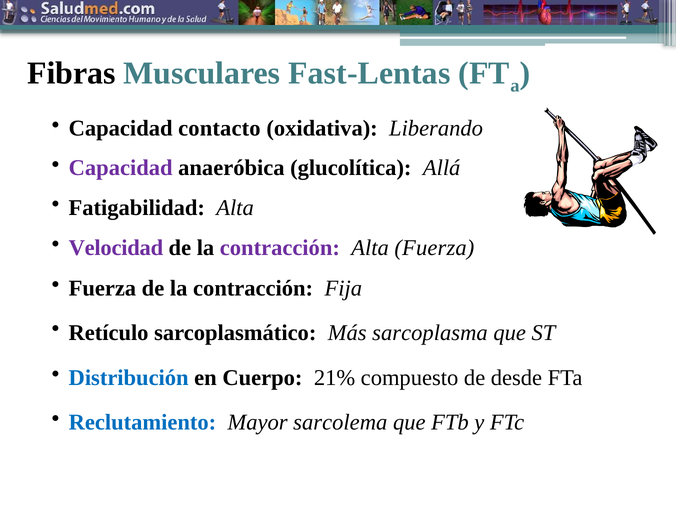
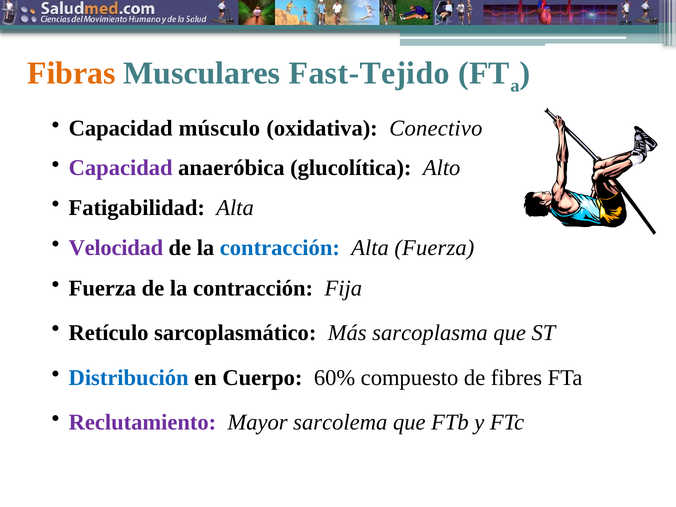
Fibras colour: black -> orange (71, 73)
Fast-Lentas: Fast-Lentas -> Fast-Tejido (369, 73)
contacto: contacto -> músculo (219, 128)
Liberando: Liberando -> Conectivo (436, 128)
Allá: Allá -> Alto (442, 168)
contracción colour: purple -> blue (280, 248)
21%: 21% -> 60% (335, 378)
desde: desde -> fibres (516, 378)
Reclutamiento colour: blue -> purple (142, 422)
